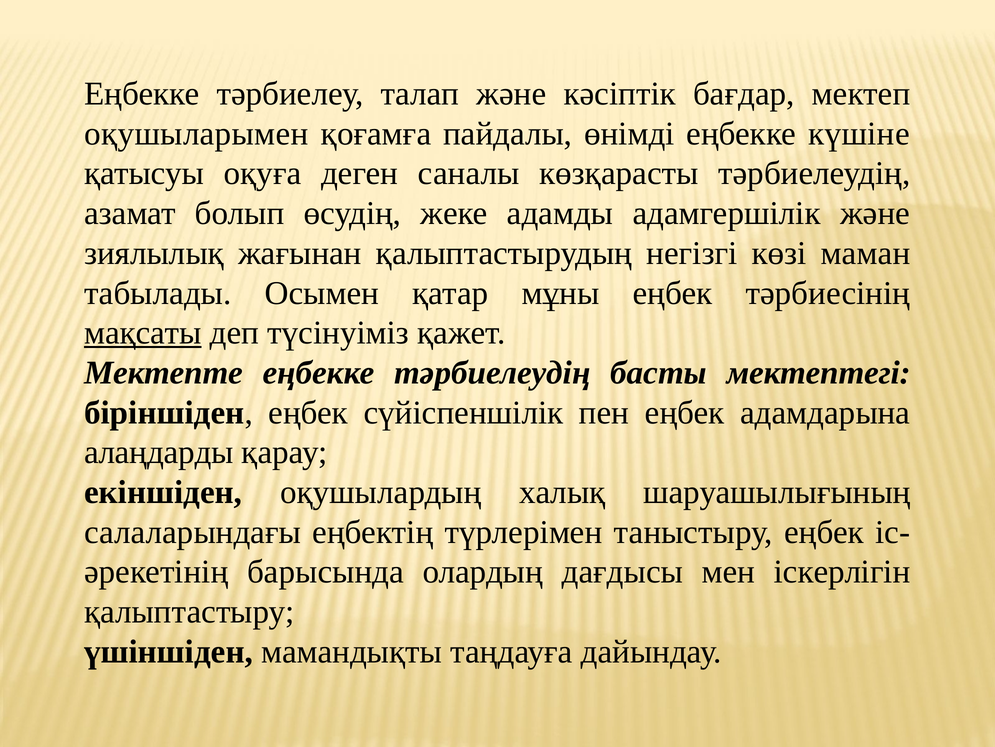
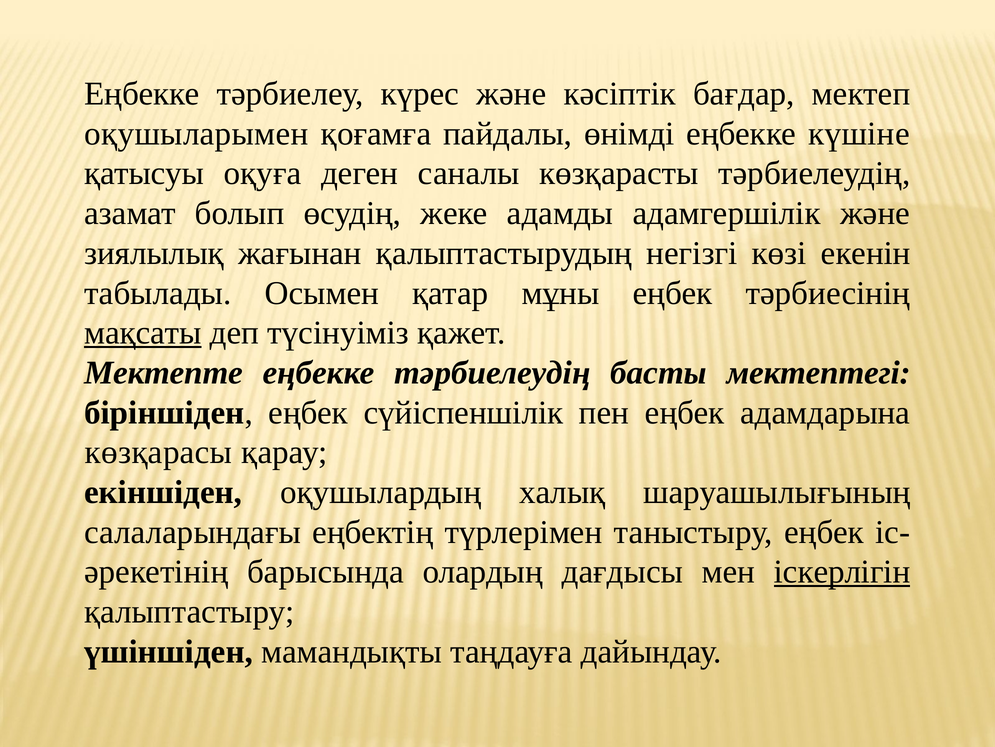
талап: талап -> күрес (420, 94)
маман: маман -> екенін (866, 253)
алаңдарды: алаңдарды -> көзқарасы (159, 452)
іскерлігін underline: none -> present (842, 571)
